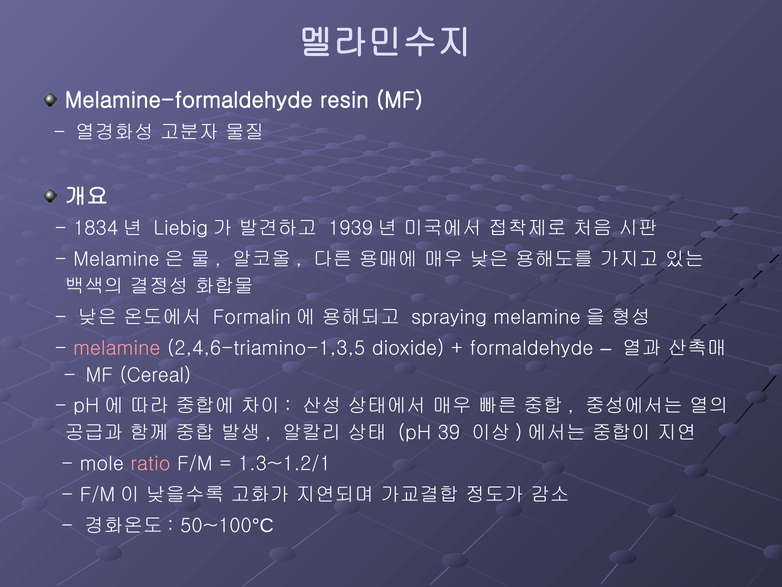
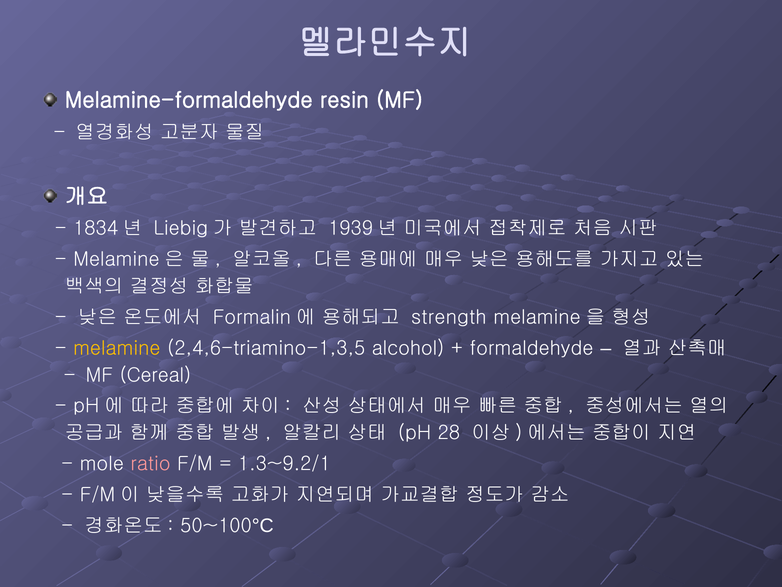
spraying: spraying -> strength (449, 317)
melamine colour: pink -> yellow (117, 348)
dioxide: dioxide -> alcohol (408, 348)
39: 39 -> 28 (449, 433)
1.3~1.2/1: 1.3~1.2/1 -> 1.3~9.2/1 (284, 463)
